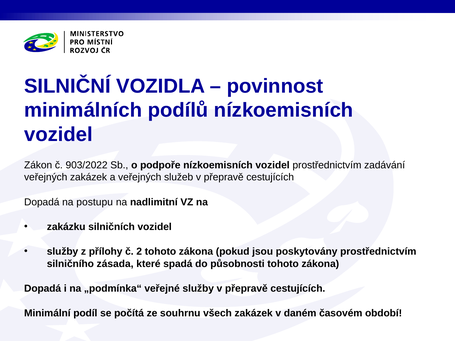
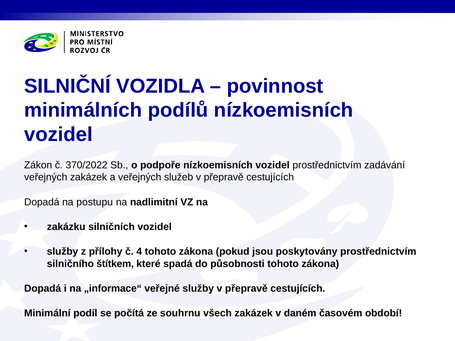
903/2022: 903/2022 -> 370/2022 (87, 165)
2: 2 -> 4 (139, 252)
zásada: zásada -> štítkem (115, 264)
„podmínka“: „podmínka“ -> „informace“ (113, 289)
